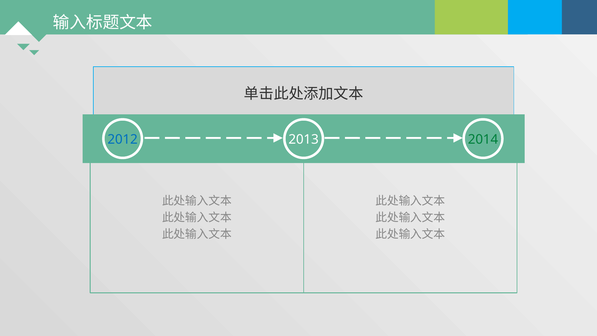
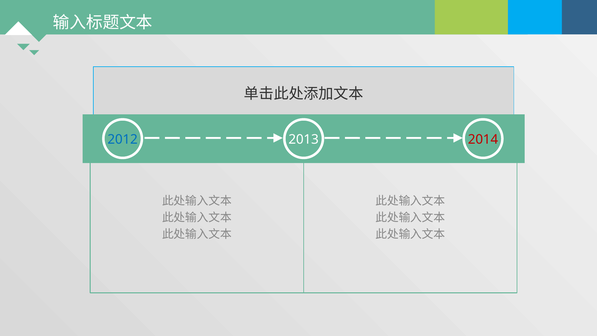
2014 colour: green -> red (483, 139)
